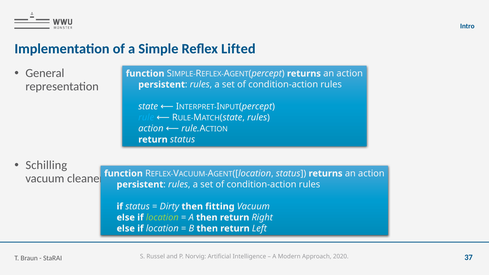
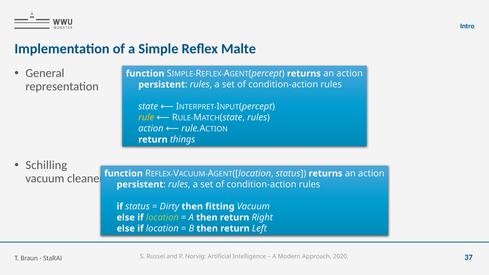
Lifted: Lifted -> Malte (239, 49)
rule colour: light blue -> yellow (146, 118)
return status: status -> things (183, 140)
